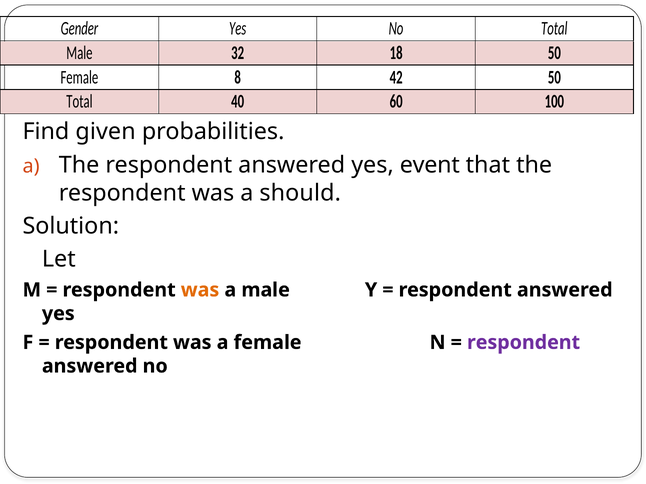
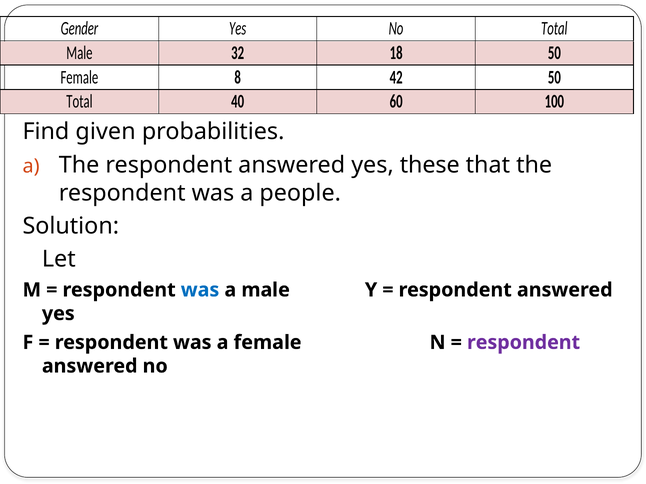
event: event -> these (430, 165)
should: should -> people (300, 193)
was colour: orange -> blue (200, 290)
